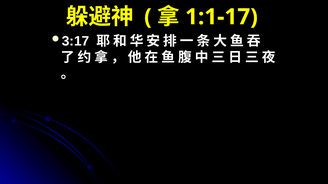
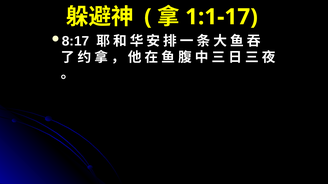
3:17: 3:17 -> 8:17 (76, 41)
